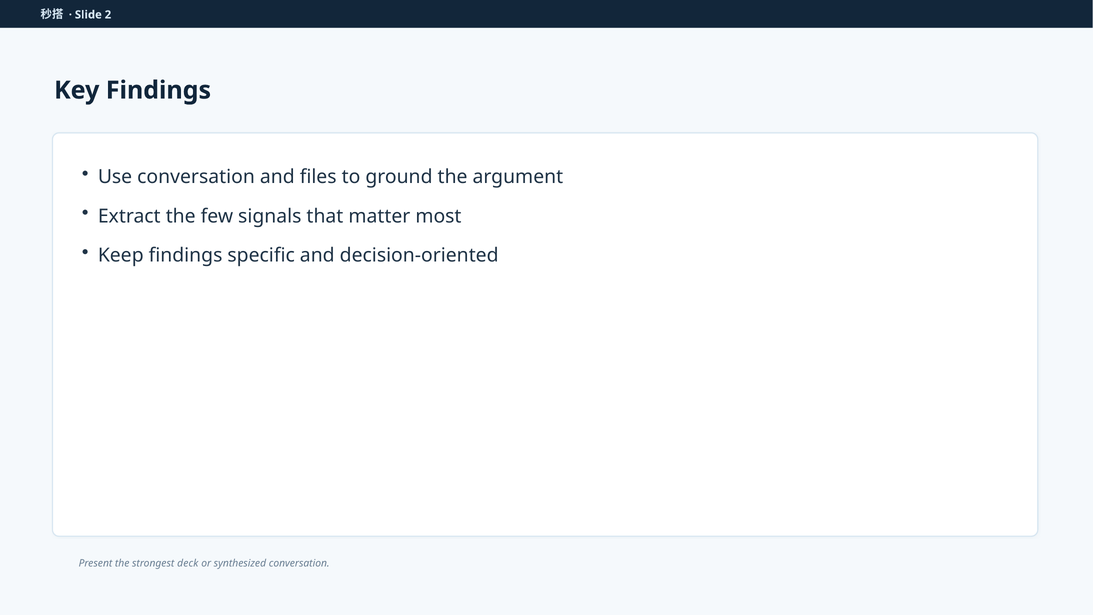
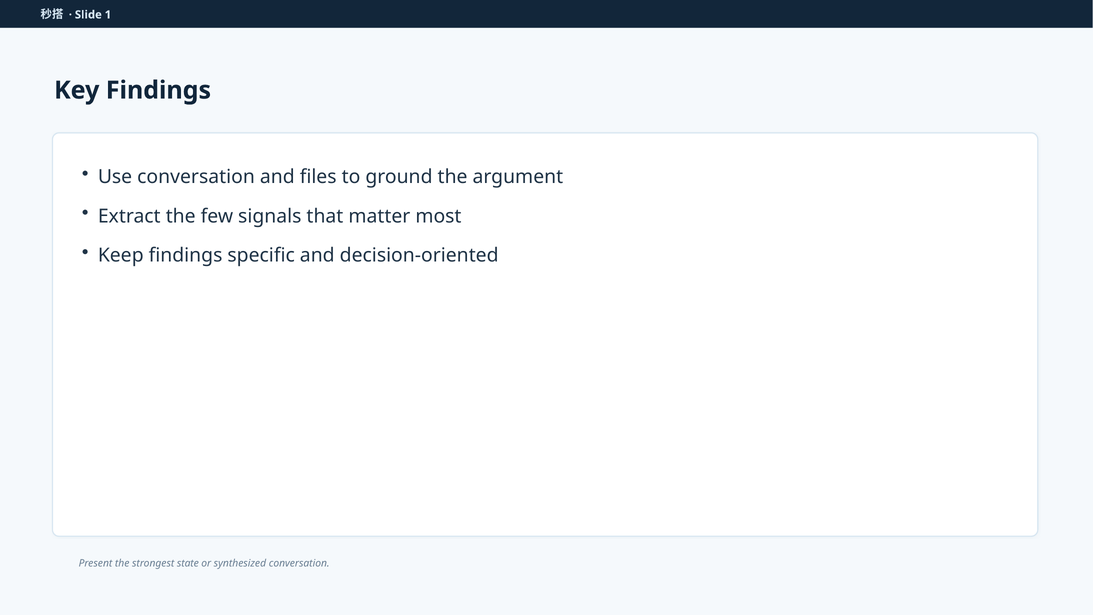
2: 2 -> 1 (108, 15)
deck: deck -> state (188, 563)
